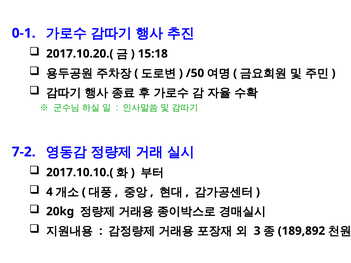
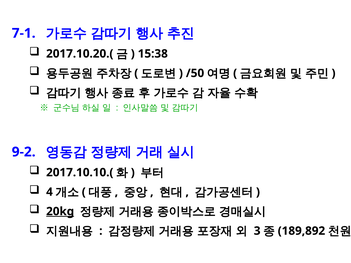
0-1: 0-1 -> 7-1 (24, 33)
15:18: 15:18 -> 15:38 (153, 54)
7-2: 7-2 -> 9-2 (24, 152)
20kg underline: none -> present (60, 212)
